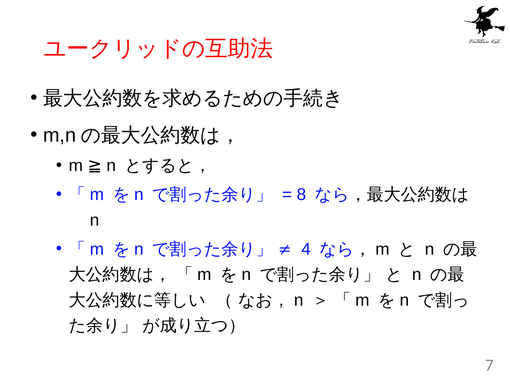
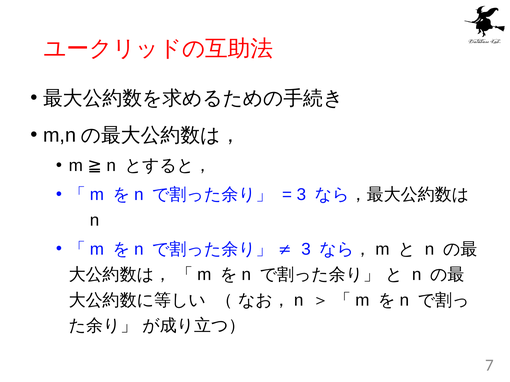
8: 8 -> 3 (301, 195)
4: 4 -> 3 (306, 250)
